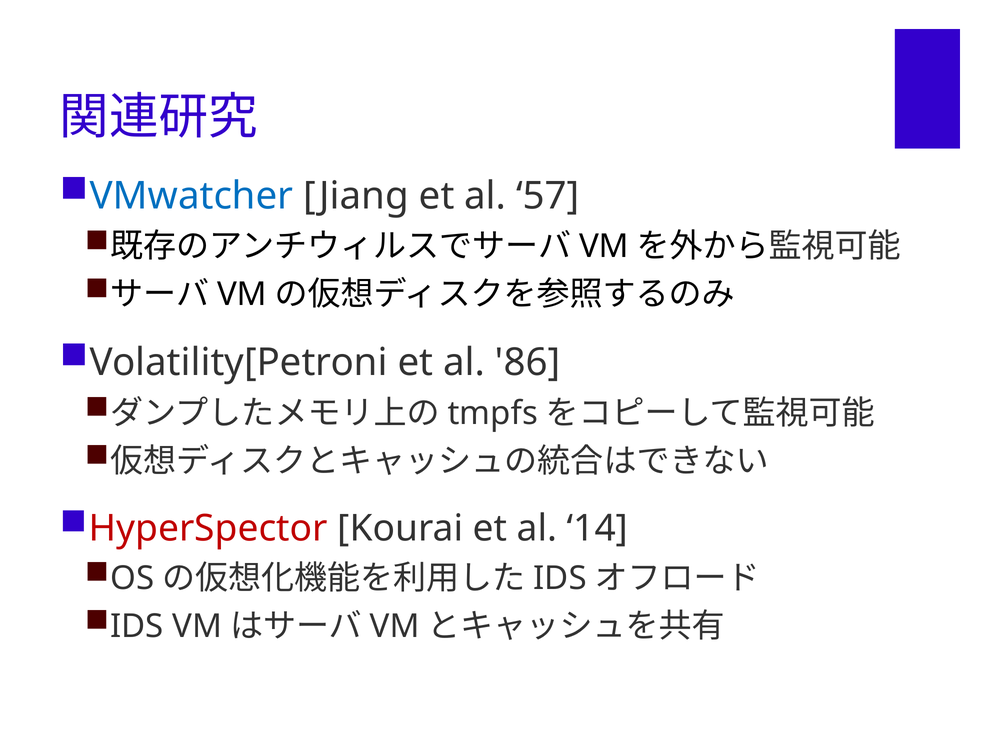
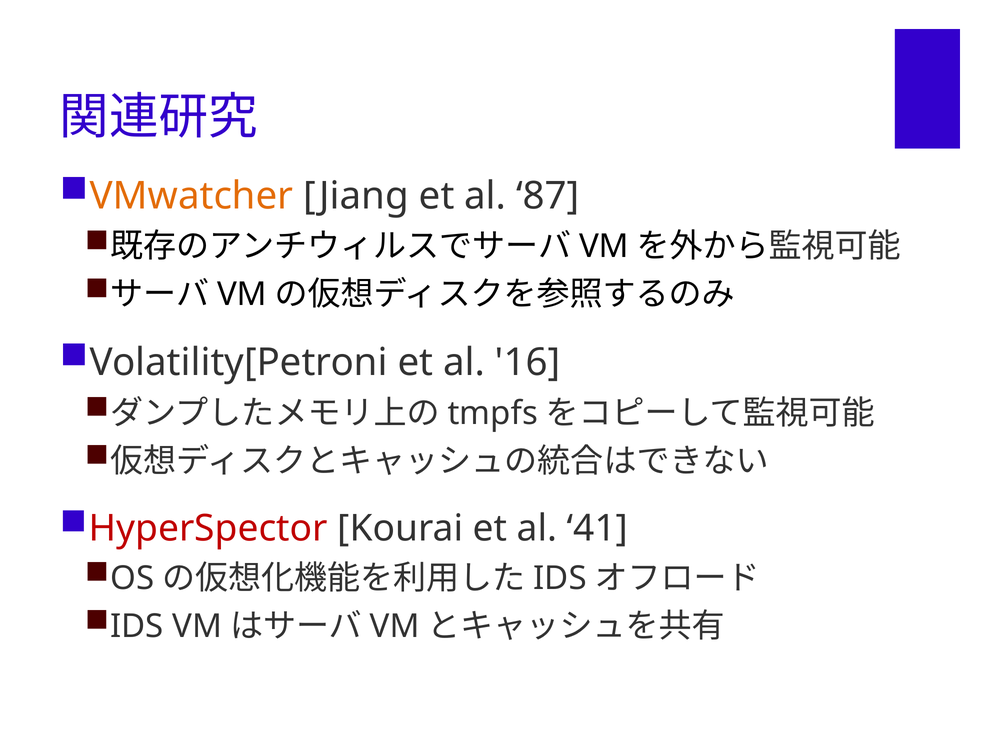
VMwatcher colour: blue -> orange (192, 196)
57: 57 -> 87 (548, 196)
86: 86 -> 16 (528, 363)
14: 14 -> 41 (597, 529)
